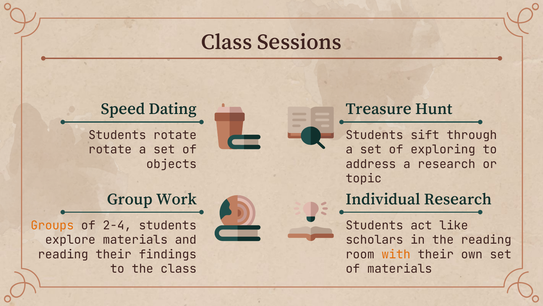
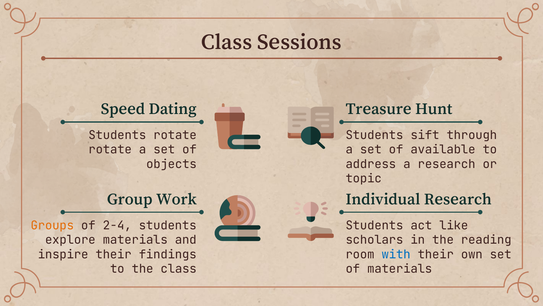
exploring: exploring -> available (443, 149)
reading: reading -> inspire (63, 254)
with colour: orange -> blue (396, 254)
